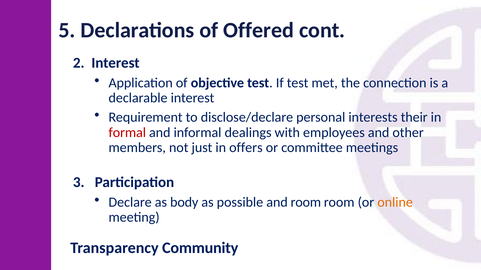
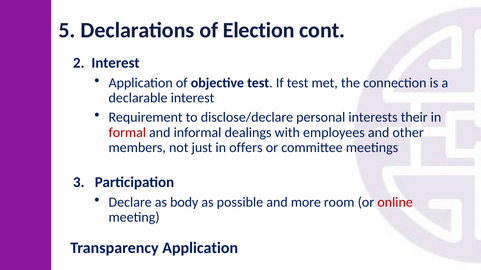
Offered: Offered -> Election (259, 30)
and room: room -> more (306, 203)
online colour: orange -> red (395, 203)
Transparency Community: Community -> Application (200, 248)
